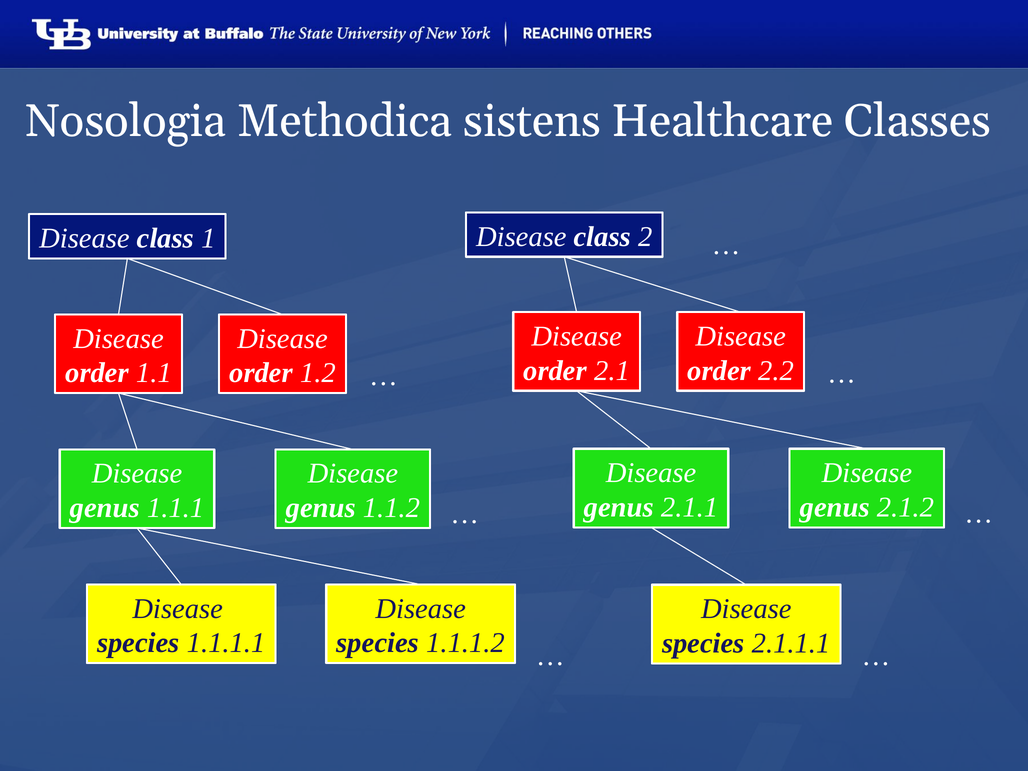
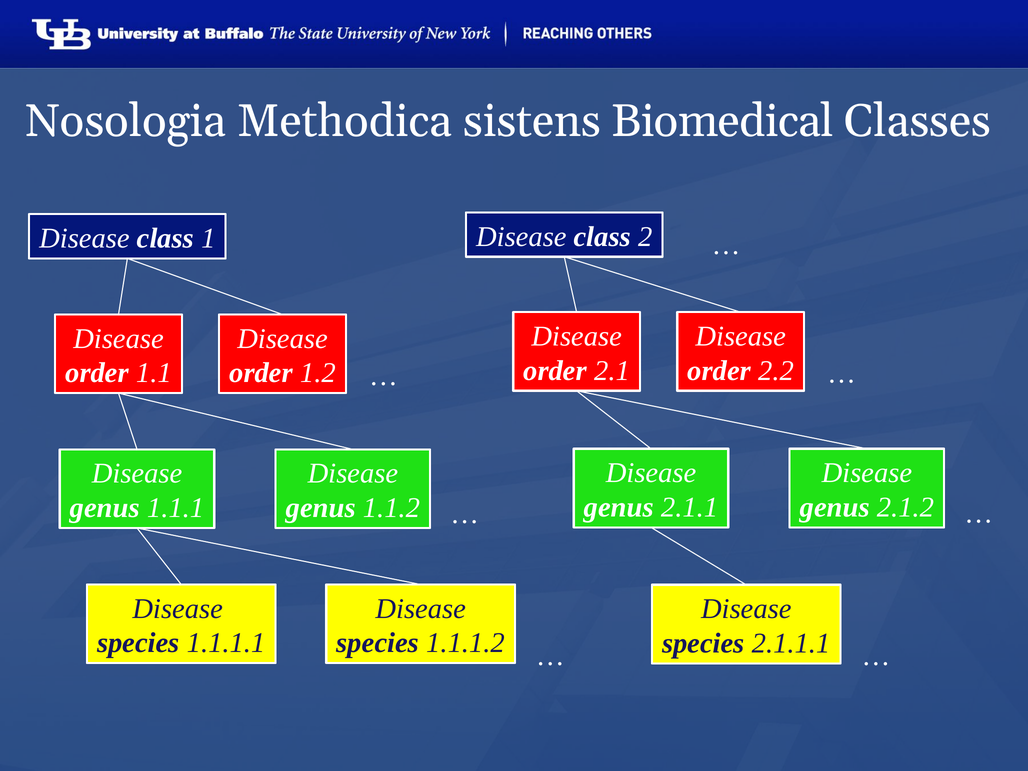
Healthcare: Healthcare -> Biomedical (723, 121)
